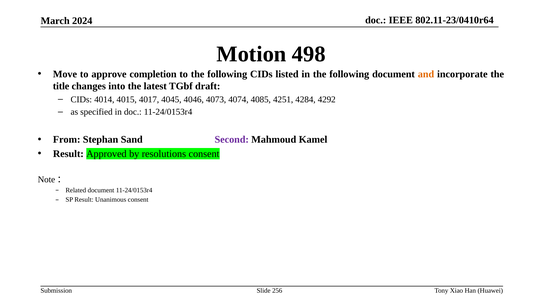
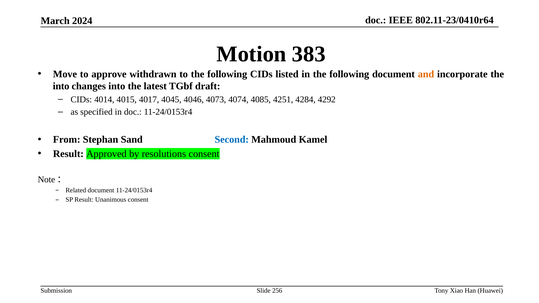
498: 498 -> 383 (309, 54)
completion: completion -> withdrawn (153, 74)
title: title -> into (61, 86)
Second colour: purple -> blue (232, 140)
